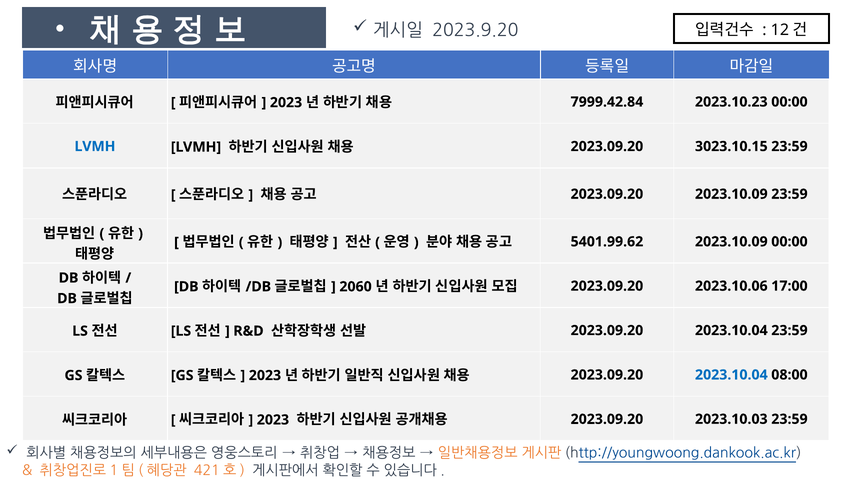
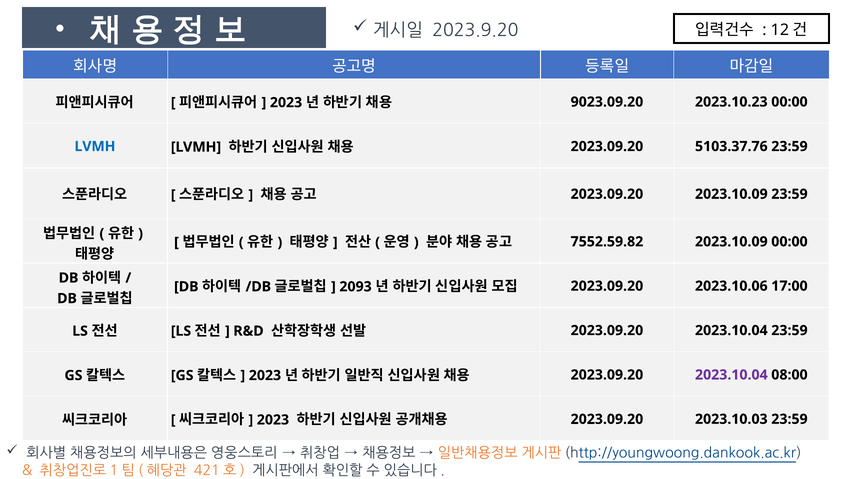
7999.42.84: 7999.42.84 -> 9023.09.20 (607, 102)
3023.10.15: 3023.10.15 -> 5103.37.76 (731, 146)
5401.99.62: 5401.99.62 -> 7552.59.82 (607, 242)
2060: 2060 -> 2093 (356, 287)
2023.10.04 colour: blue -> purple (731, 375)
